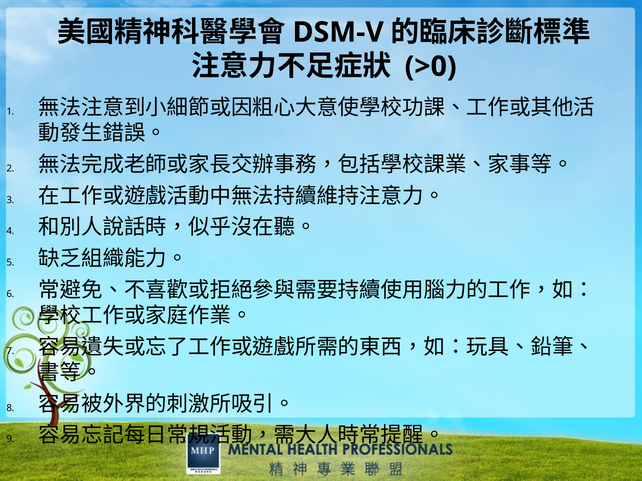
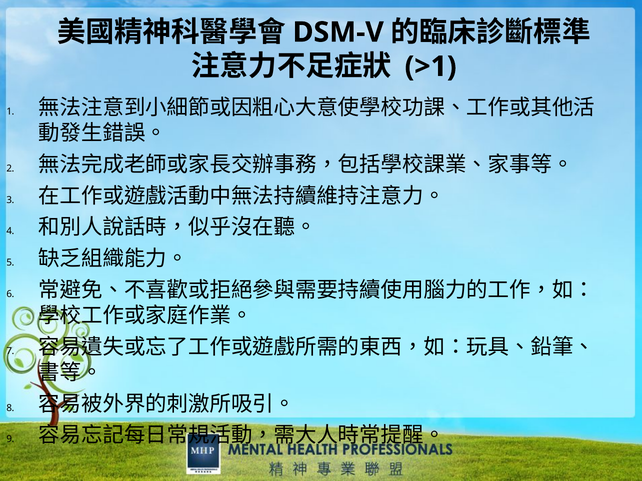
>0: >0 -> >1 (431, 67)
